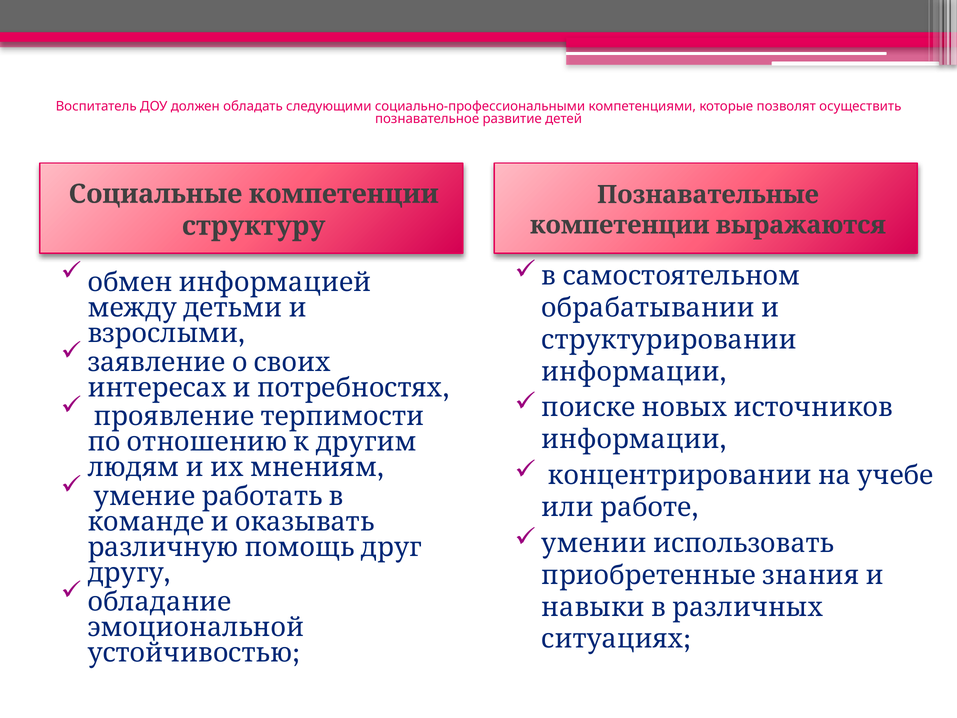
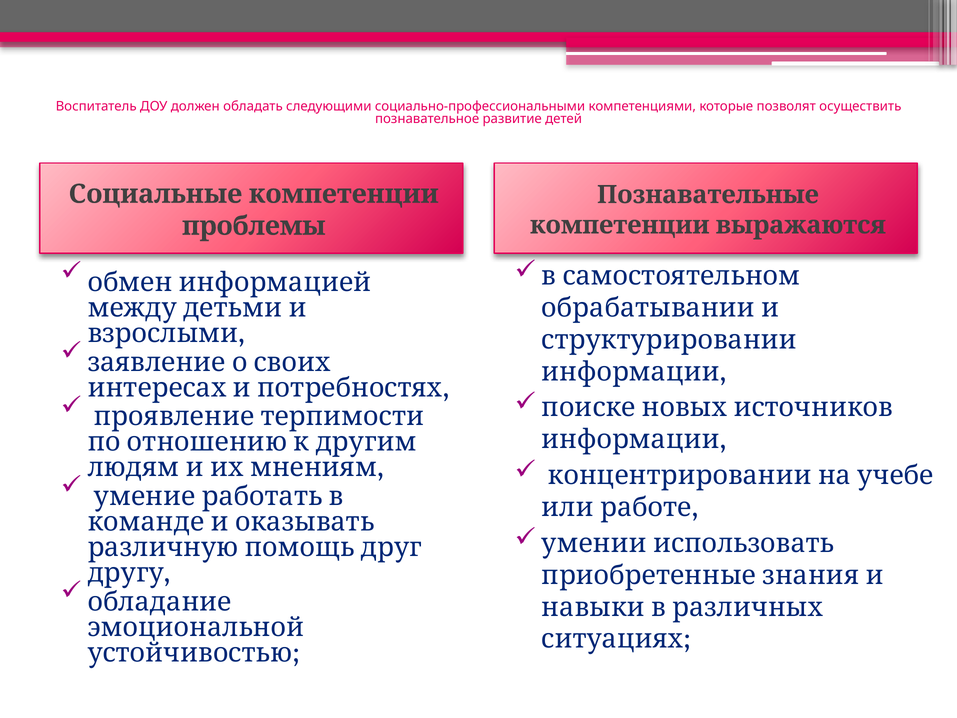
структуру: структуру -> проблемы (254, 226)
